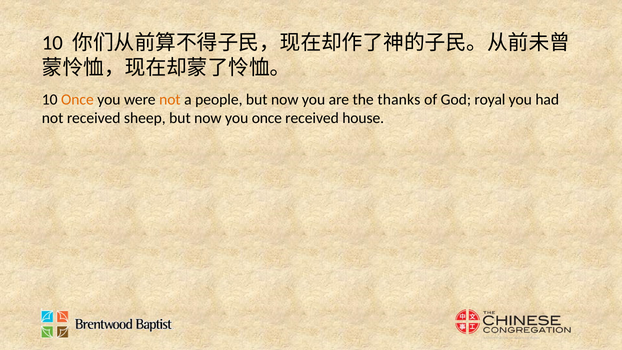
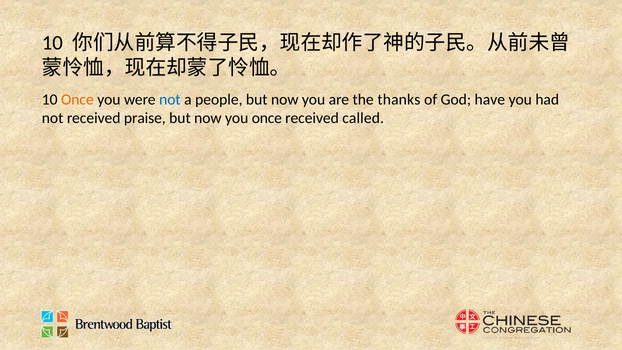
not colour: orange -> blue (170, 100)
royal: royal -> have (490, 100)
sheep: sheep -> praise (145, 118)
house: house -> called (363, 118)
